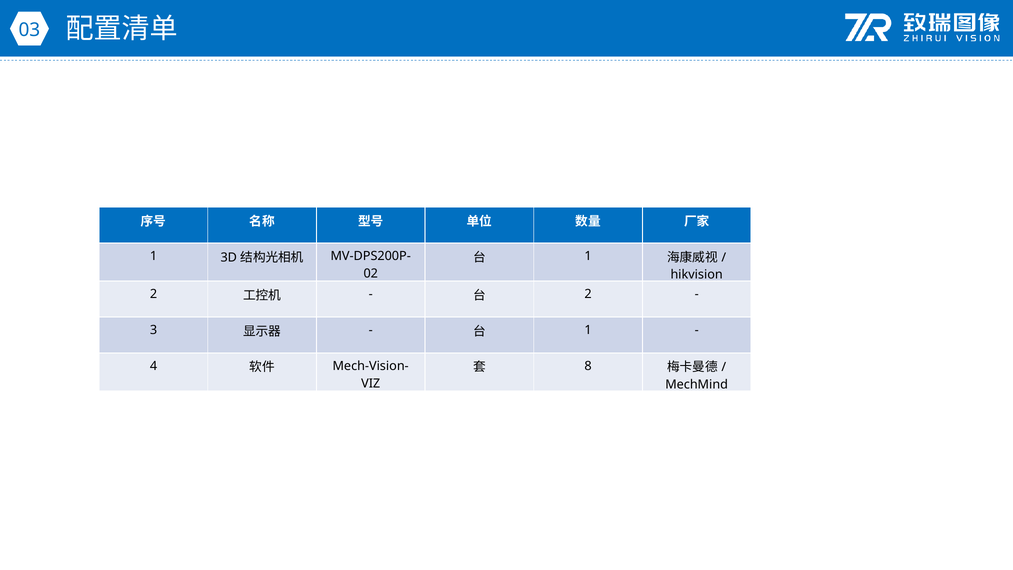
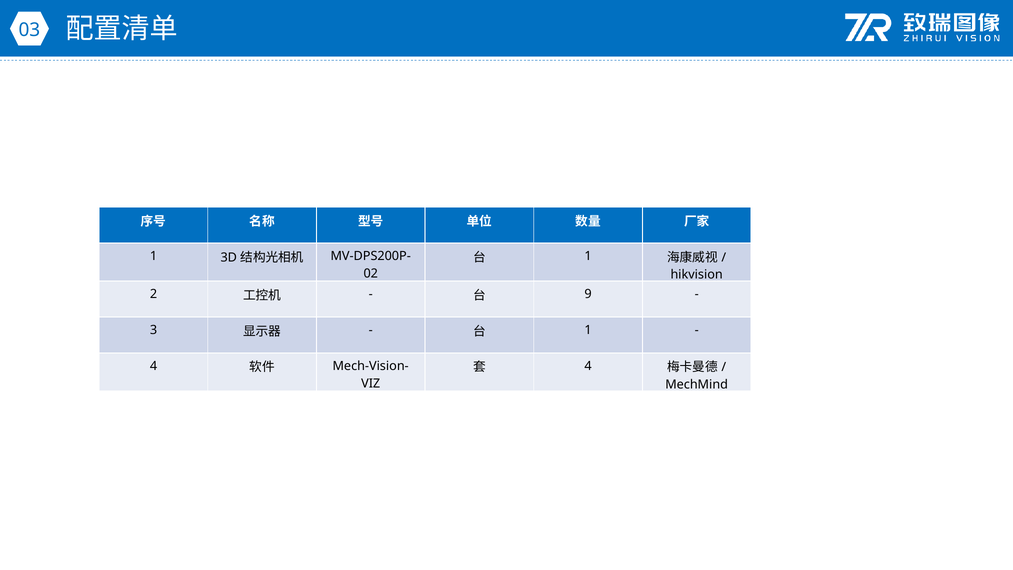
2: 2 -> 9 (588, 294)
8: 8 -> 4 (588, 366)
